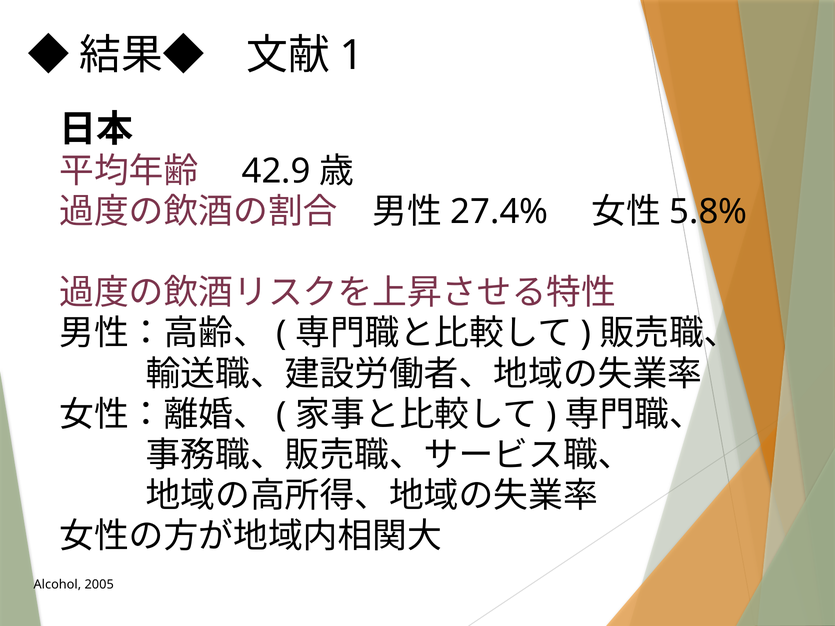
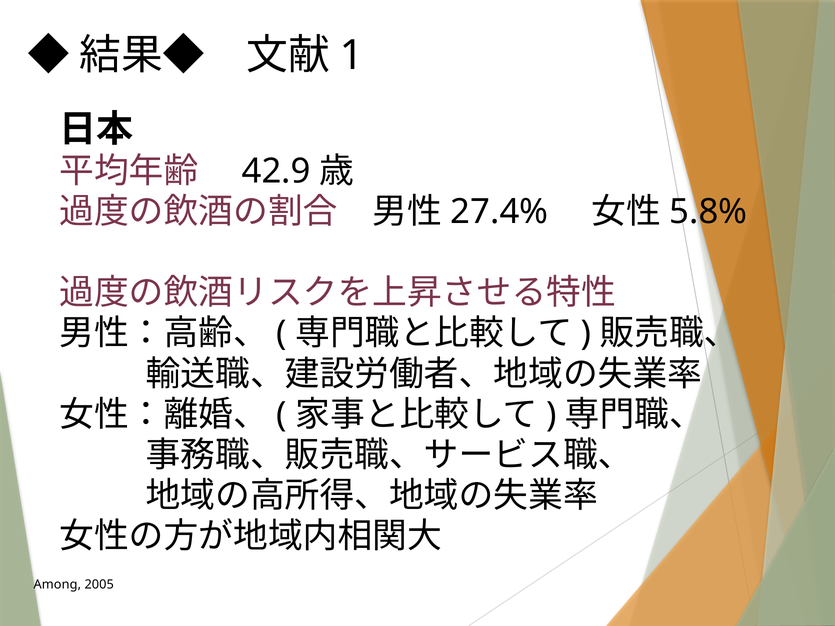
Alcohol: Alcohol -> Among (57, 585)
